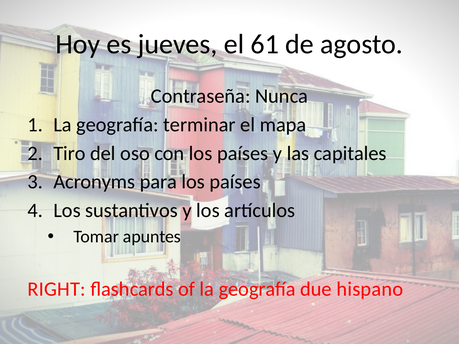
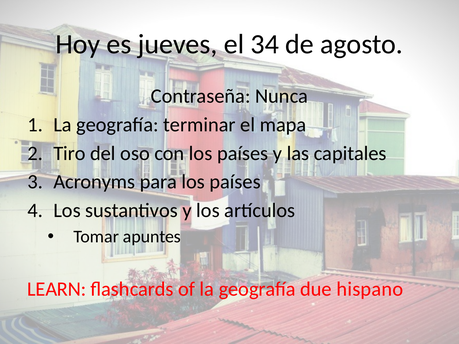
61: 61 -> 34 (265, 44)
RIGHT: RIGHT -> LEARN (57, 289)
